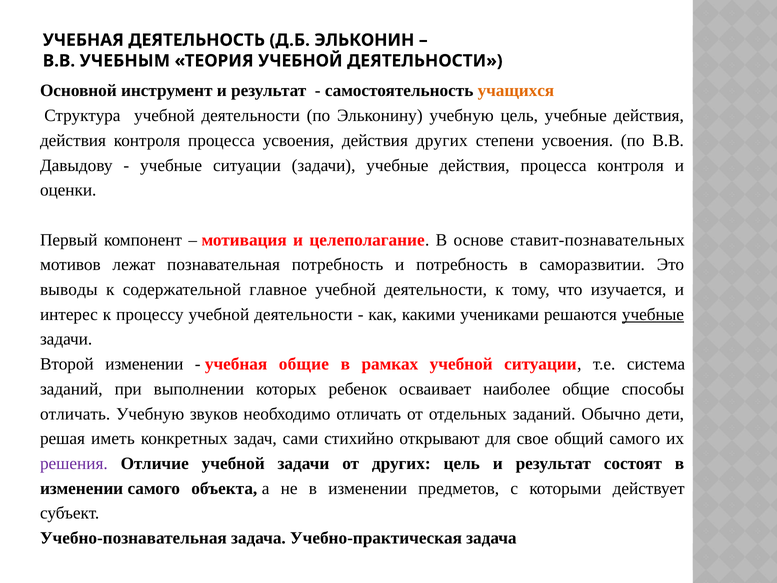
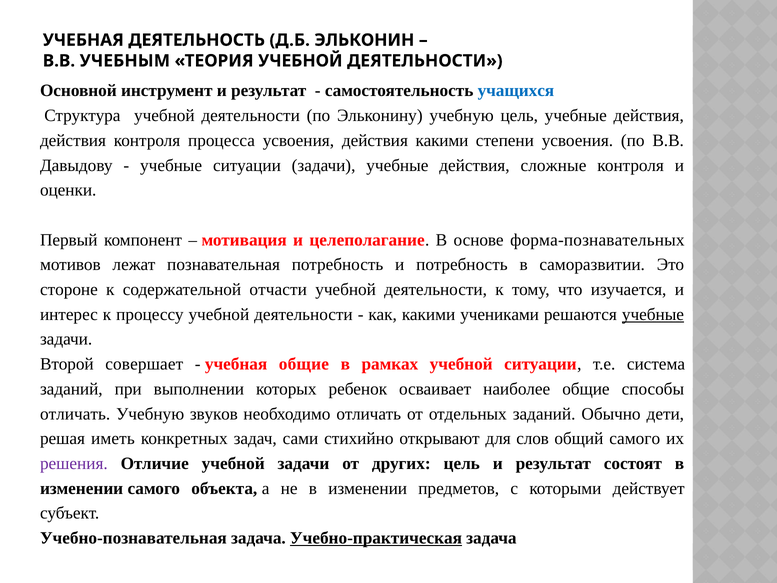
учащихся colour: orange -> blue (516, 91)
действия других: других -> какими (442, 140)
действия процесса: процесса -> сложные (553, 165)
ставит-познавательных: ставит-познавательных -> форма-познавательных (597, 240)
выводы: выводы -> стороне (69, 289)
главное: главное -> отчасти (278, 289)
Второй изменении: изменении -> совершает (144, 364)
свое: свое -> слов (533, 438)
Учебно-практическая underline: none -> present (376, 538)
